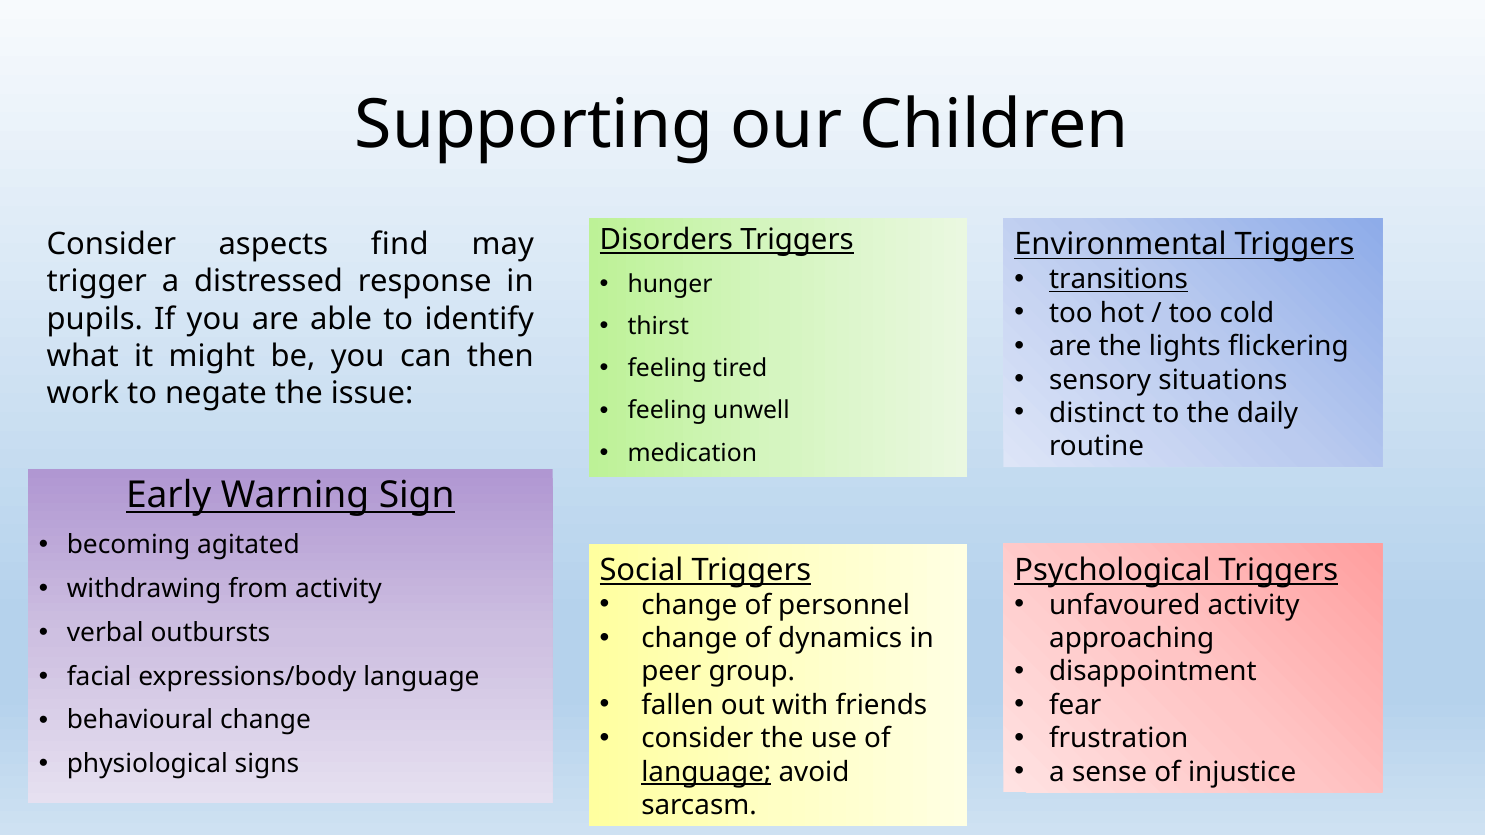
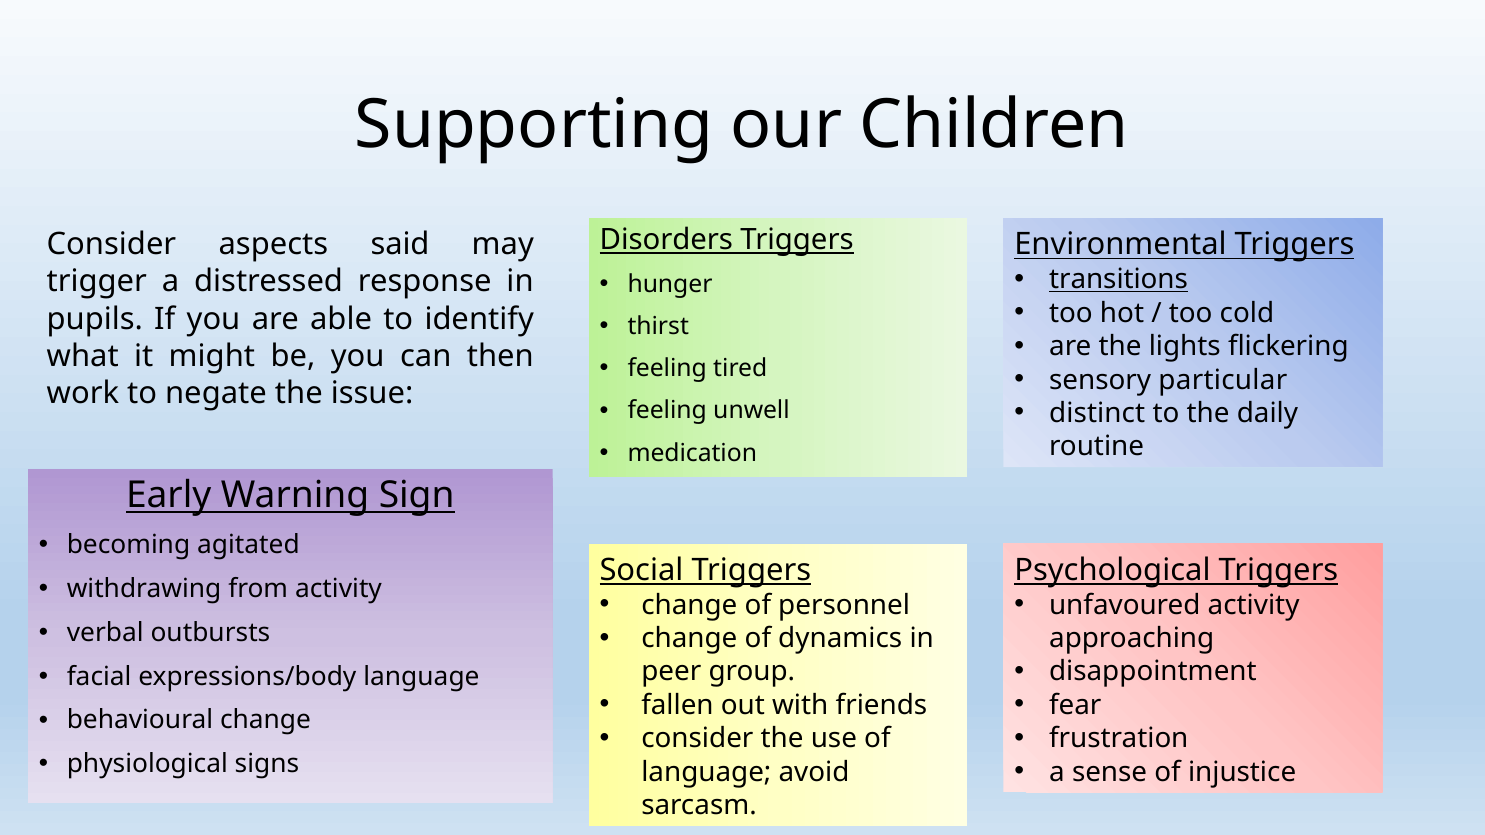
find: find -> said (400, 245)
situations: situations -> particular (1223, 380)
language underline: present -> none (706, 772)
